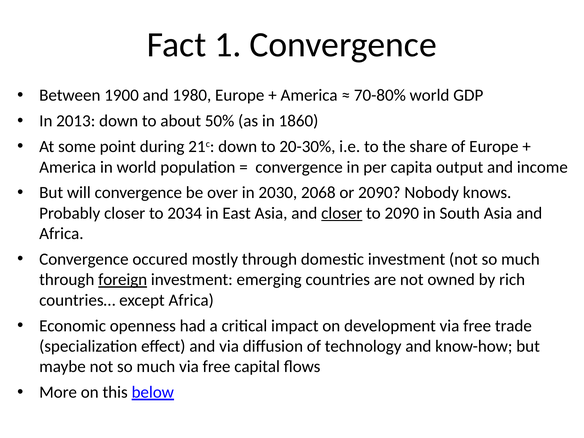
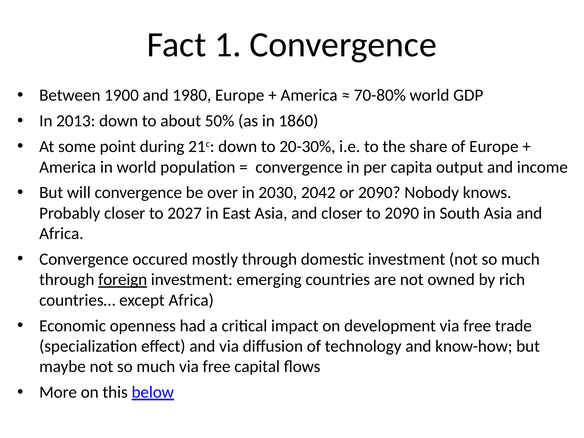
2068: 2068 -> 2042 (318, 193)
2034: 2034 -> 2027 (185, 213)
closer underline: present -> none (342, 213)
